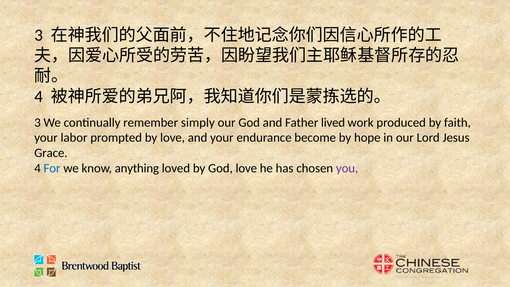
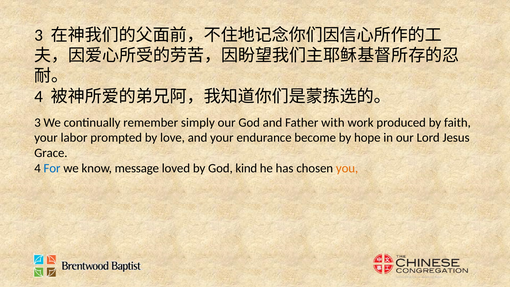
lived: lived -> with (333, 122)
anything: anything -> message (137, 168)
God love: love -> kind (246, 168)
you colour: purple -> orange (347, 168)
